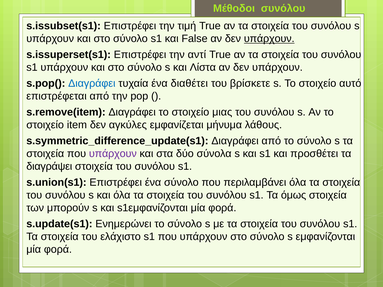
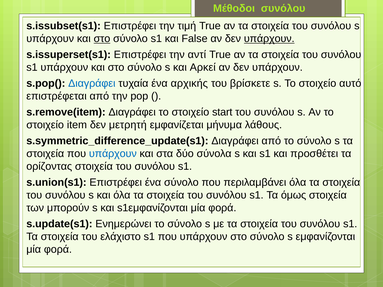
στο underline: none -> present (102, 39)
Λίστα: Λίστα -> Αρκεί (203, 67)
διαθέτει: διαθέτει -> αρχικής (189, 83)
μιας: μιας -> start (222, 112)
αγκύλες: αγκύλες -> μετρητή (128, 125)
υπάρχουν colour: purple -> blue (113, 154)
διαγράψει: διαγράψει -> ορίζοντας (49, 166)
